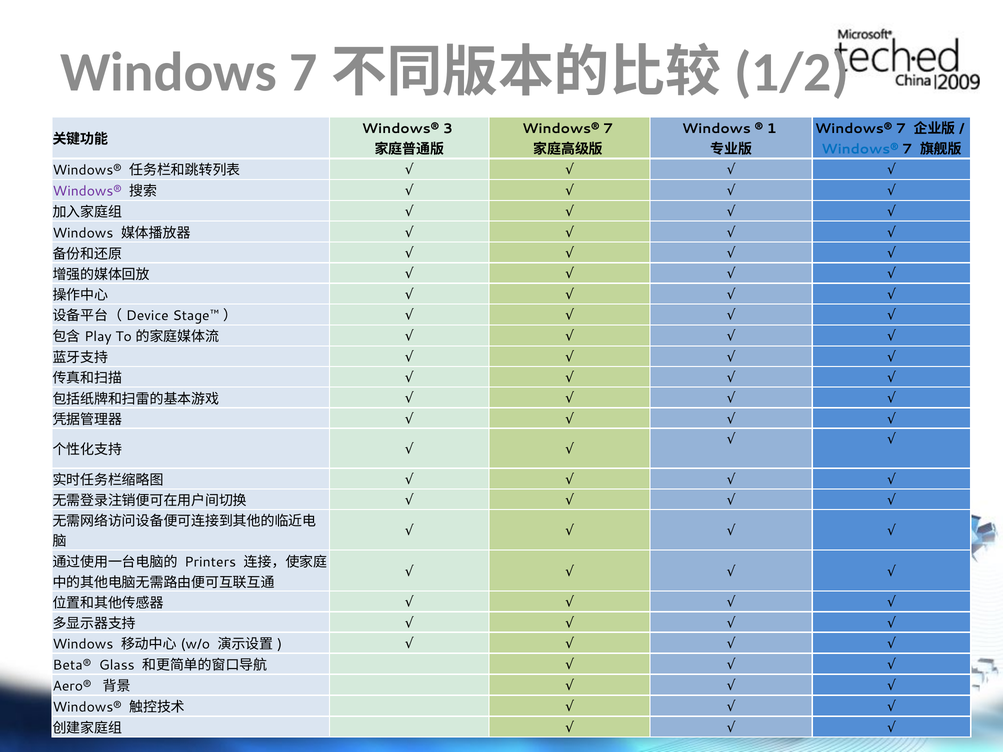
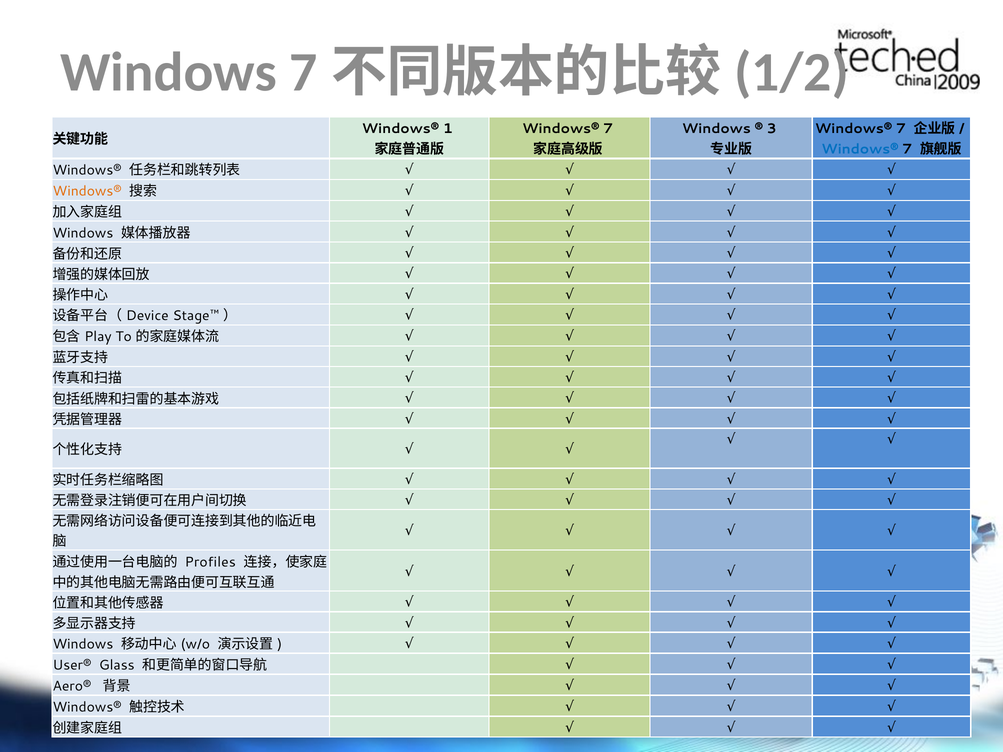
3: 3 -> 1 (448, 129)
1: 1 -> 3 (772, 129)
Windows® colour: purple -> orange (87, 191)
Printers: Printers -> Profiles (210, 562)
Beta®: Beta® -> User® (72, 665)
